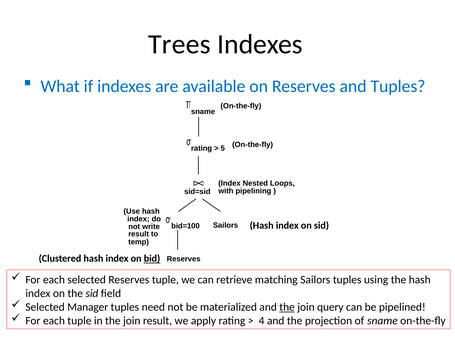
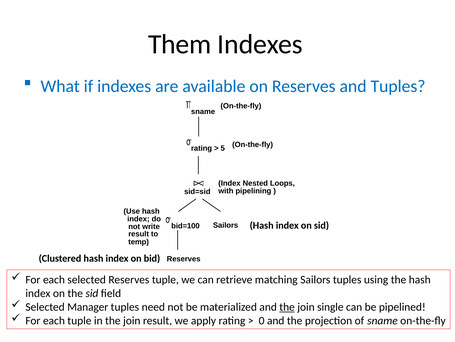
Trees: Trees -> Them (180, 44)
bid underline: present -> none (152, 258)
query: query -> single (330, 306)
4: 4 -> 0 (262, 320)
